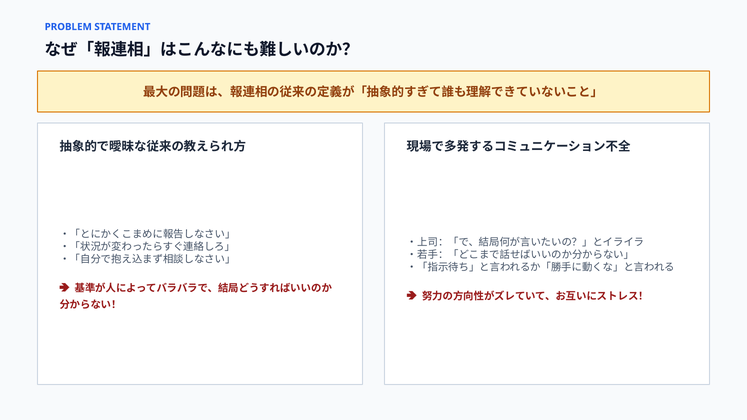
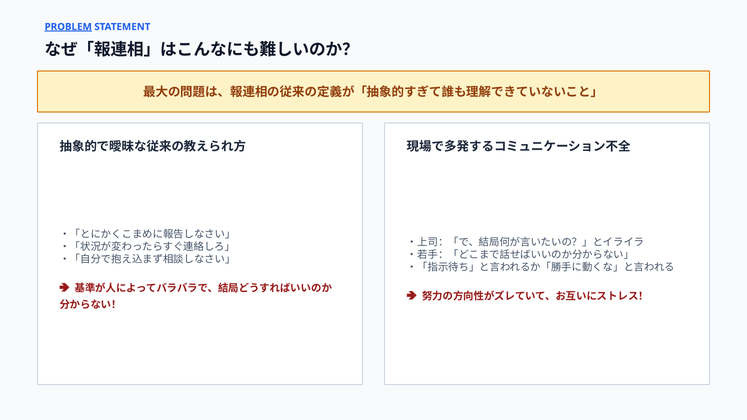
PROBLEM underline: none -> present (68, 27)
